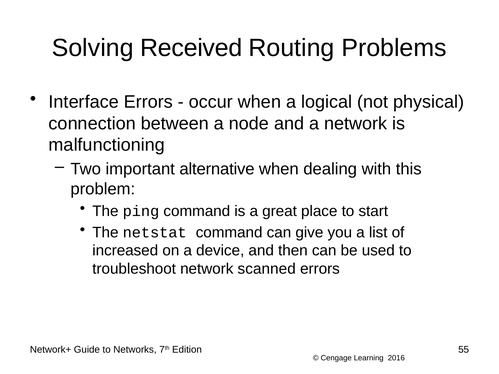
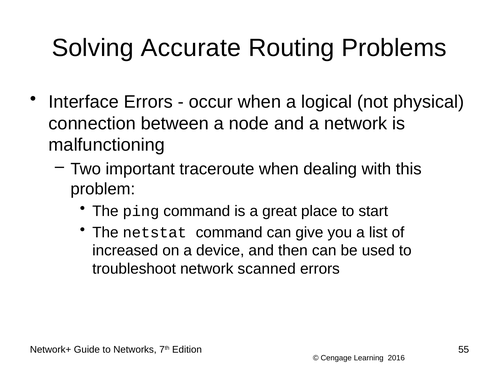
Received: Received -> Accurate (191, 48)
alternative: alternative -> traceroute (217, 169)
